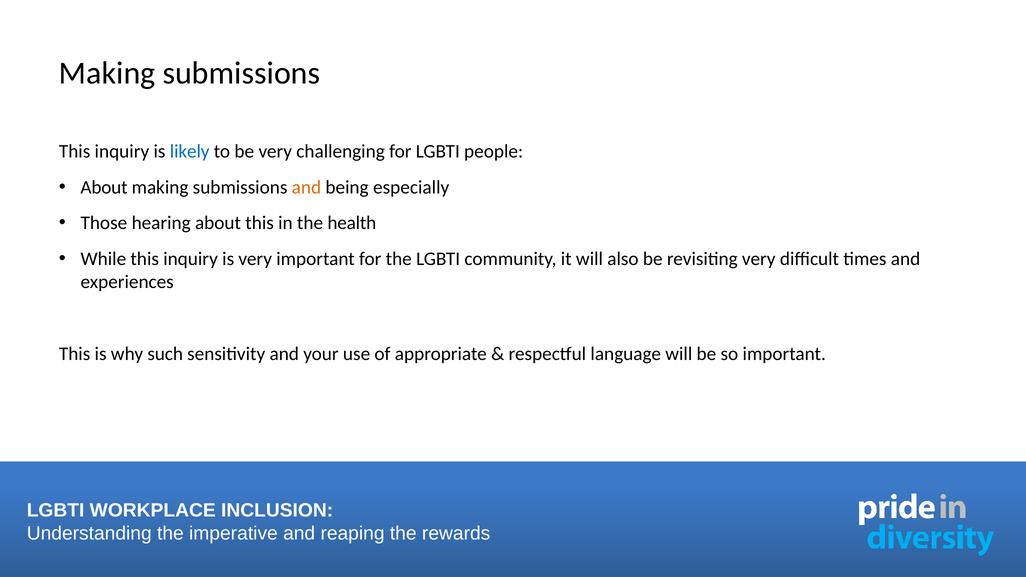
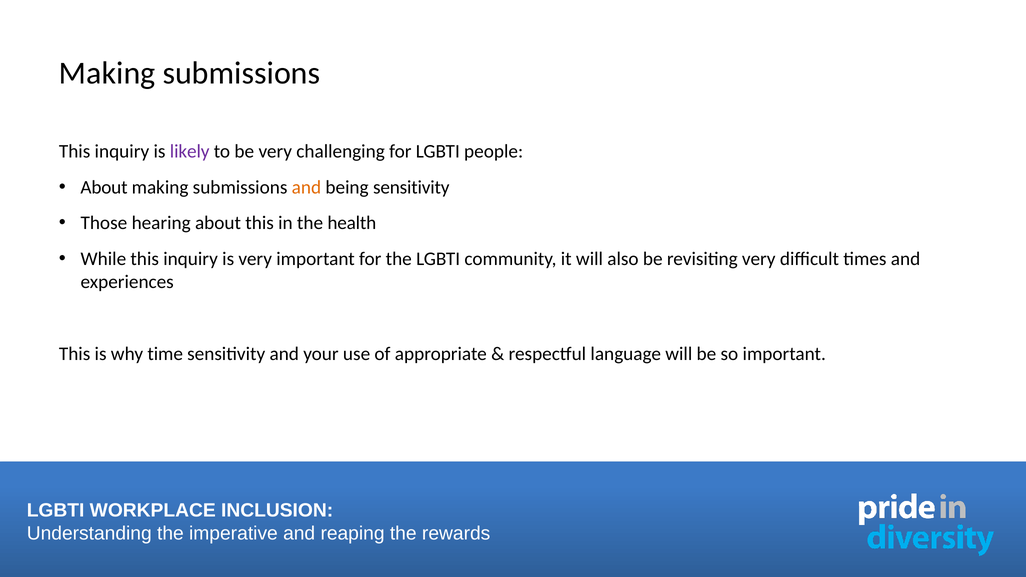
likely colour: blue -> purple (190, 151)
being especially: especially -> sensitivity (411, 187)
such: such -> time (165, 354)
